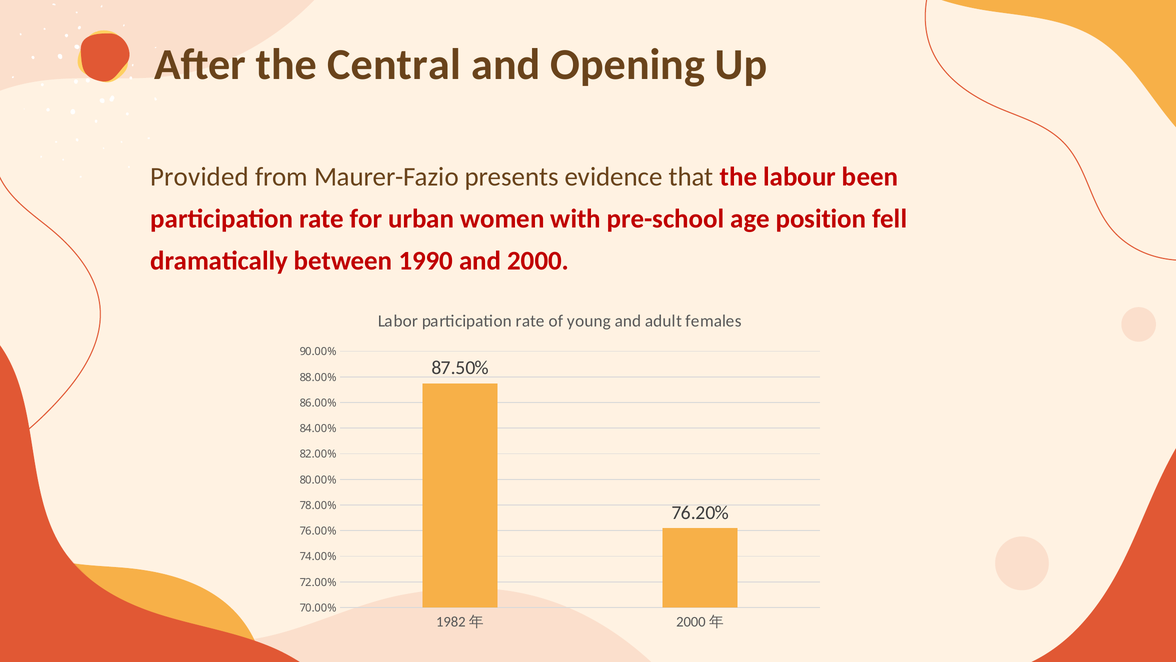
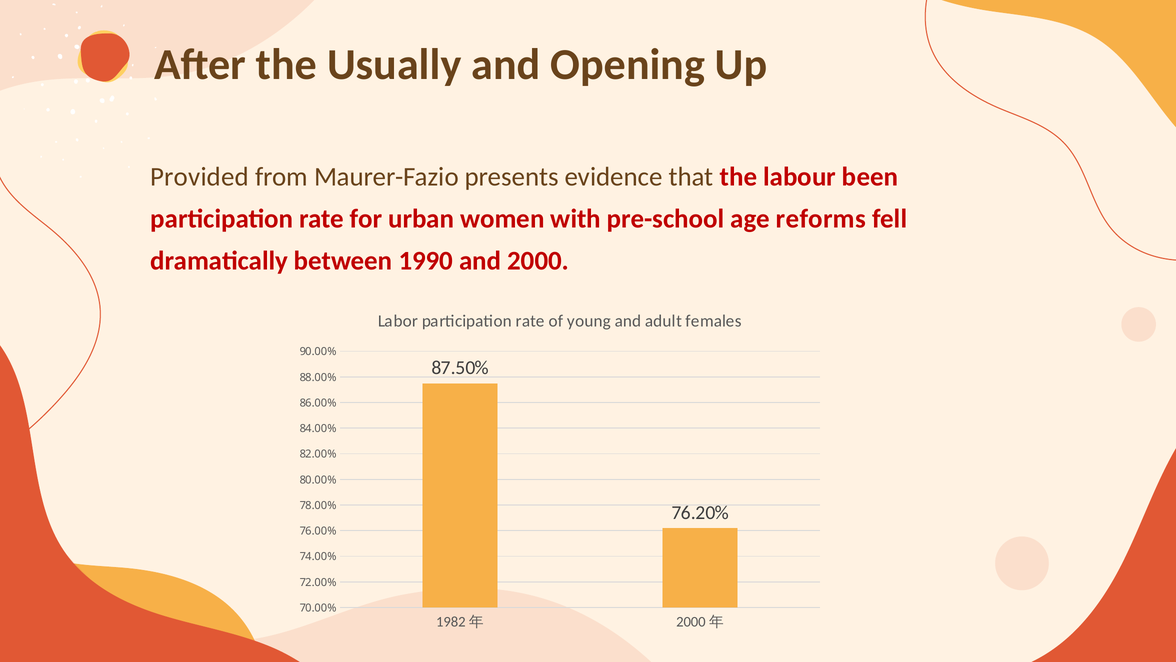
Central: Central -> Usually (394, 65)
position: position -> reforms (821, 219)
